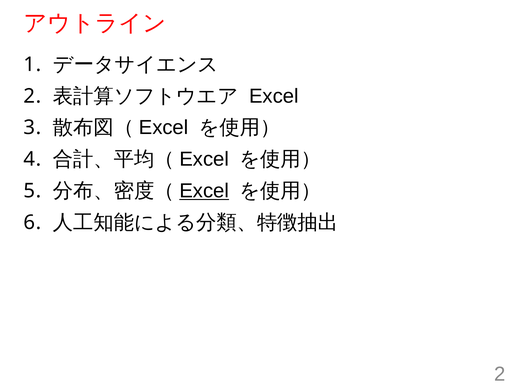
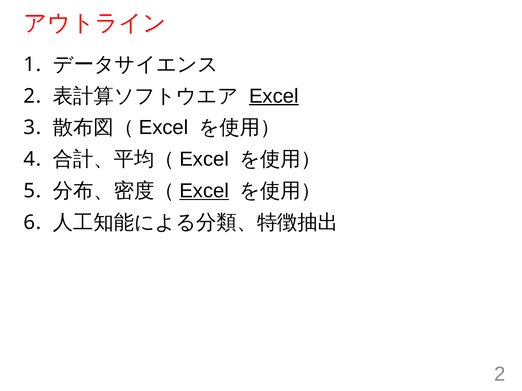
Excel underline: none -> present (274, 96)
